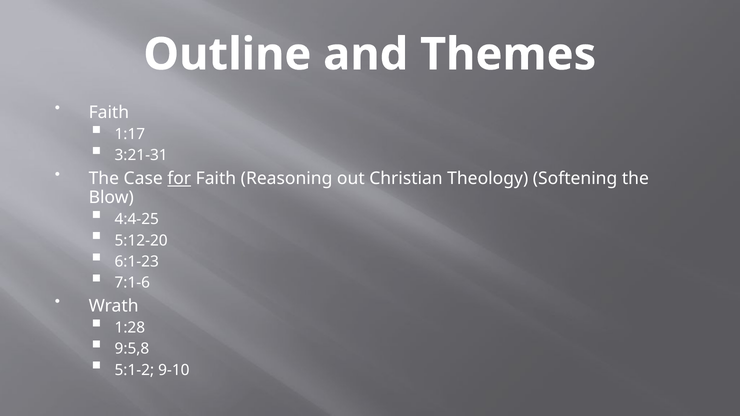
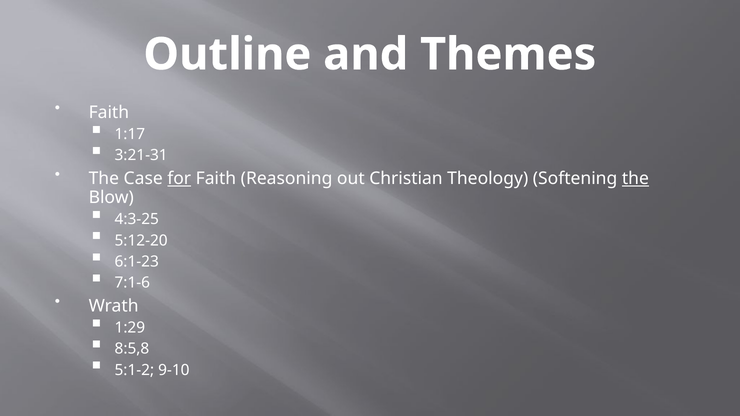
the underline: none -> present (635, 179)
4:4-25: 4:4-25 -> 4:3-25 (137, 220)
1:28: 1:28 -> 1:29 (130, 328)
9:5,8: 9:5,8 -> 8:5,8 (132, 349)
